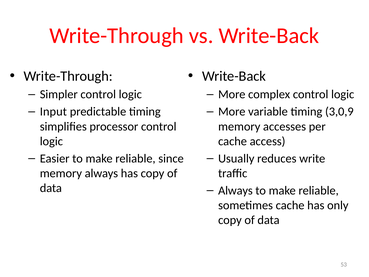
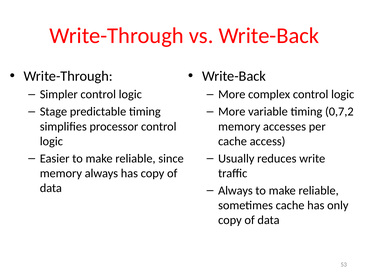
Input: Input -> Stage (53, 112)
3,0,9: 3,0,9 -> 0,7,2 (339, 112)
